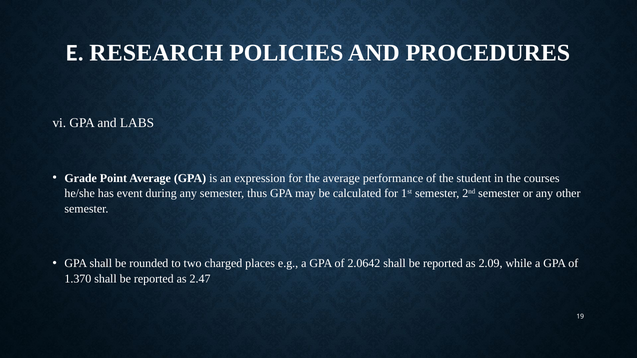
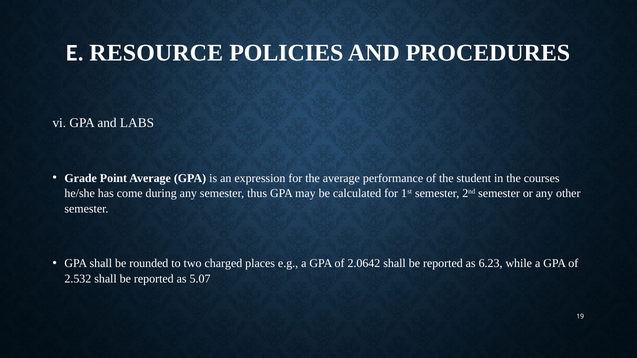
RESEARCH: RESEARCH -> RESOURCE (156, 53)
event: event -> come (130, 194)
2.09: 2.09 -> 6.23 (491, 264)
1.370: 1.370 -> 2.532 (78, 279)
2.47: 2.47 -> 5.07 (200, 279)
